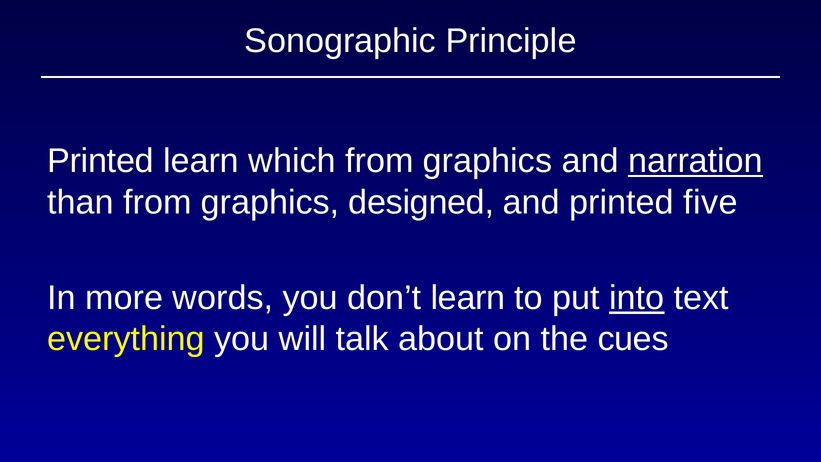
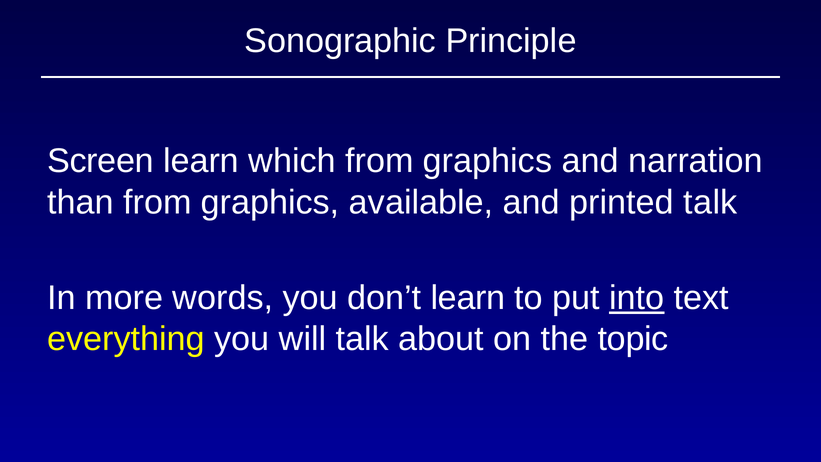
Printed: Printed -> Screen (101, 161)
narration underline: present -> none (696, 161)
designed: designed -> available (421, 202)
printed five: five -> talk (710, 202)
cues: cues -> topic (633, 339)
